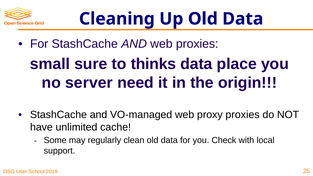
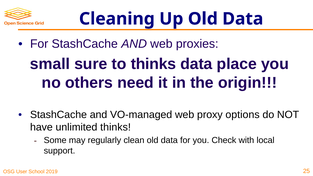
server: server -> others (89, 83)
proxy proxies: proxies -> options (243, 115)
unlimited cache: cache -> thinks (116, 127)
